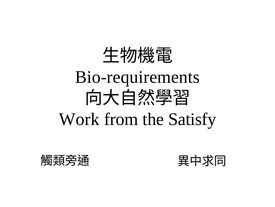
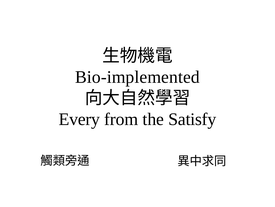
Bio-requirements: Bio-requirements -> Bio-implemented (137, 77)
Work: Work -> Every (79, 119)
